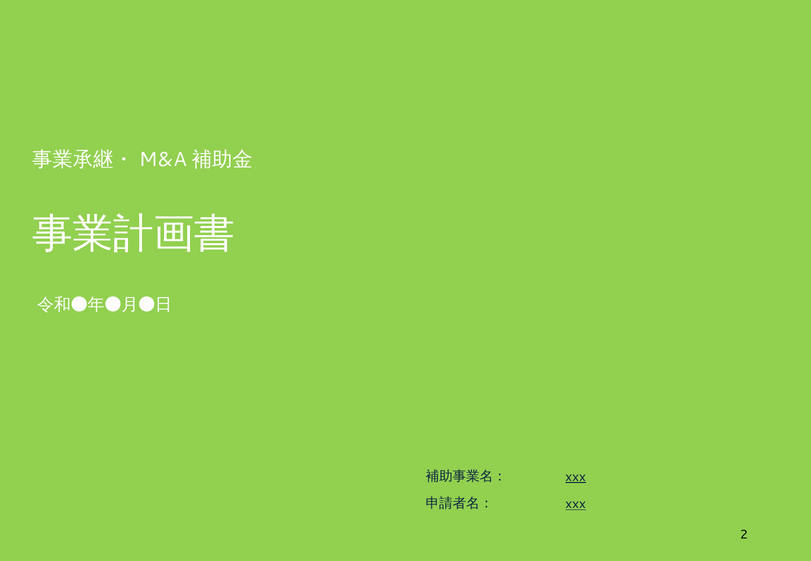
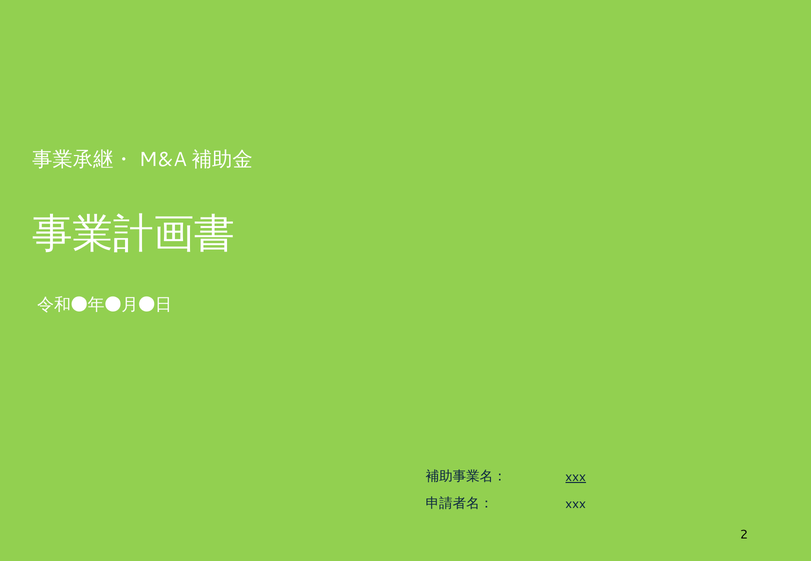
xxx underline: present -> none (576, 504)
